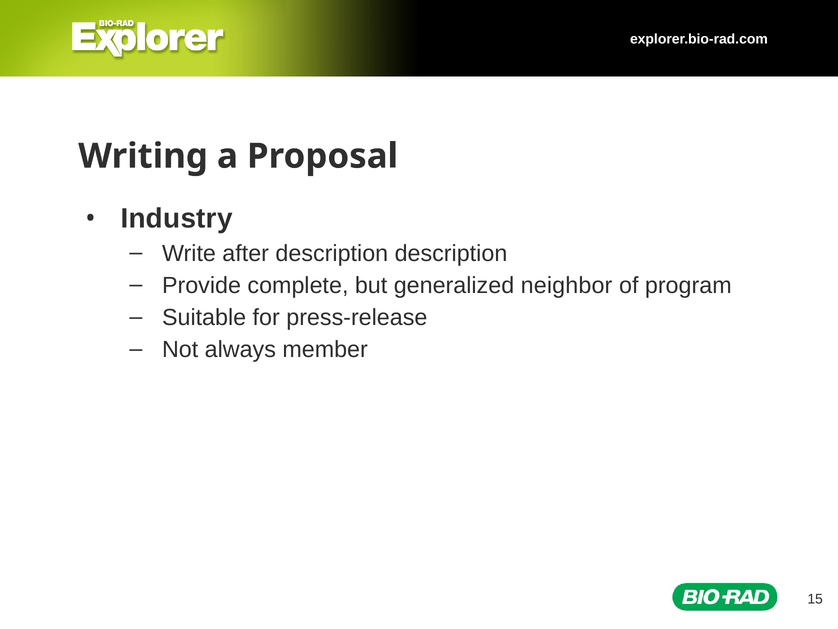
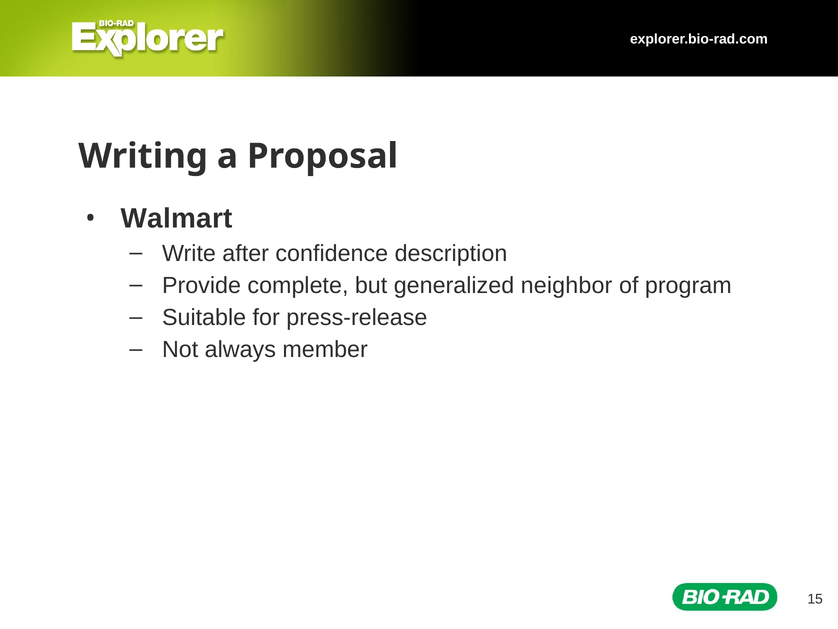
Industry: Industry -> Walmart (177, 219)
after description: description -> confidence (332, 253)
